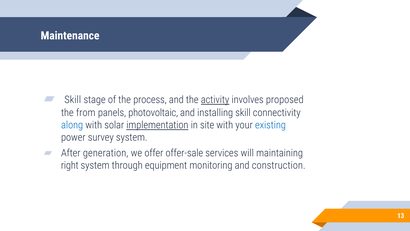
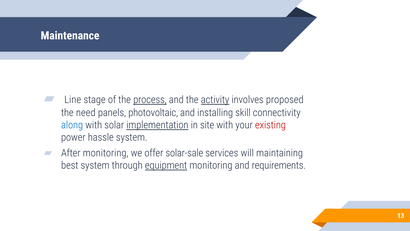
Skill: Skill -> Line (73, 100)
process underline: none -> present (150, 100)
from: from -> need (86, 113)
existing colour: blue -> red (270, 125)
survey: survey -> hassle (101, 137)
After generation: generation -> monitoring (106, 153)
offer-sale: offer-sale -> solar-sale (184, 153)
right: right -> best (70, 165)
equipment underline: none -> present (166, 165)
construction: construction -> requirements (279, 165)
